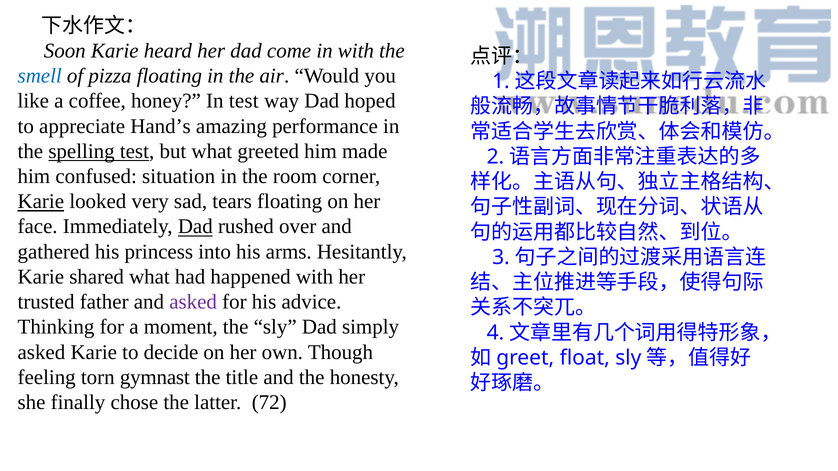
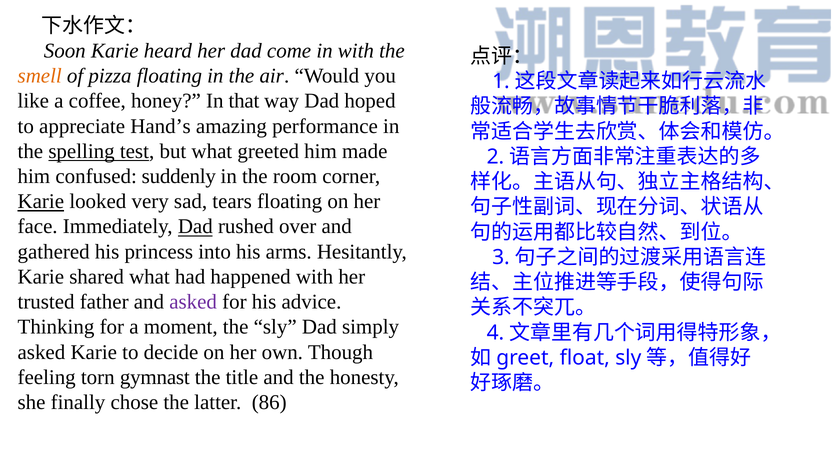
smell colour: blue -> orange (40, 76)
In test: test -> that (244, 101)
situation: situation -> suddenly (179, 176)
72: 72 -> 86 (269, 403)
